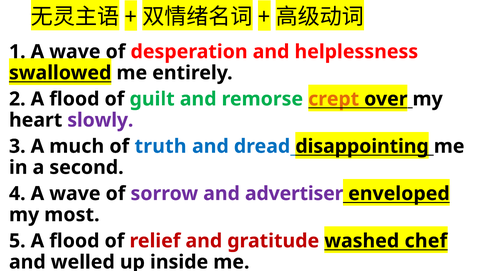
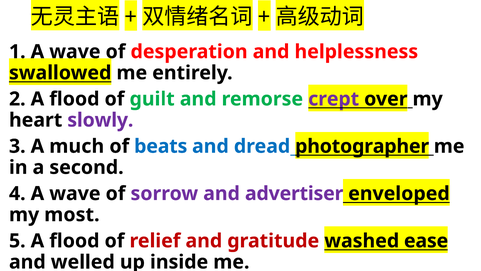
crept colour: orange -> purple (334, 99)
truth: truth -> beats (161, 146)
disappointing: disappointing -> photographer (362, 146)
chef: chef -> ease (426, 241)
